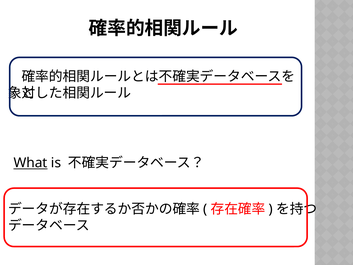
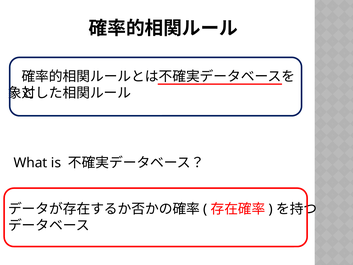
What underline: present -> none (31, 163)
